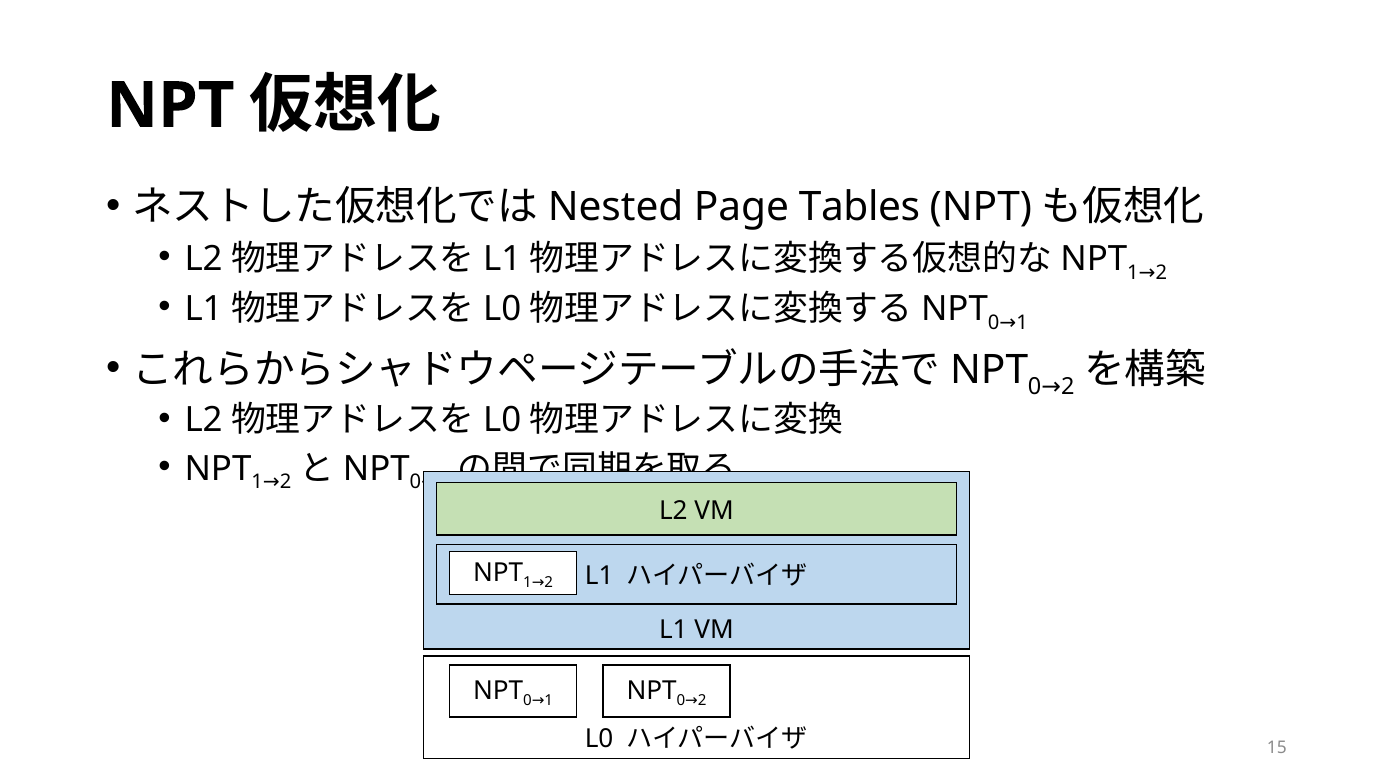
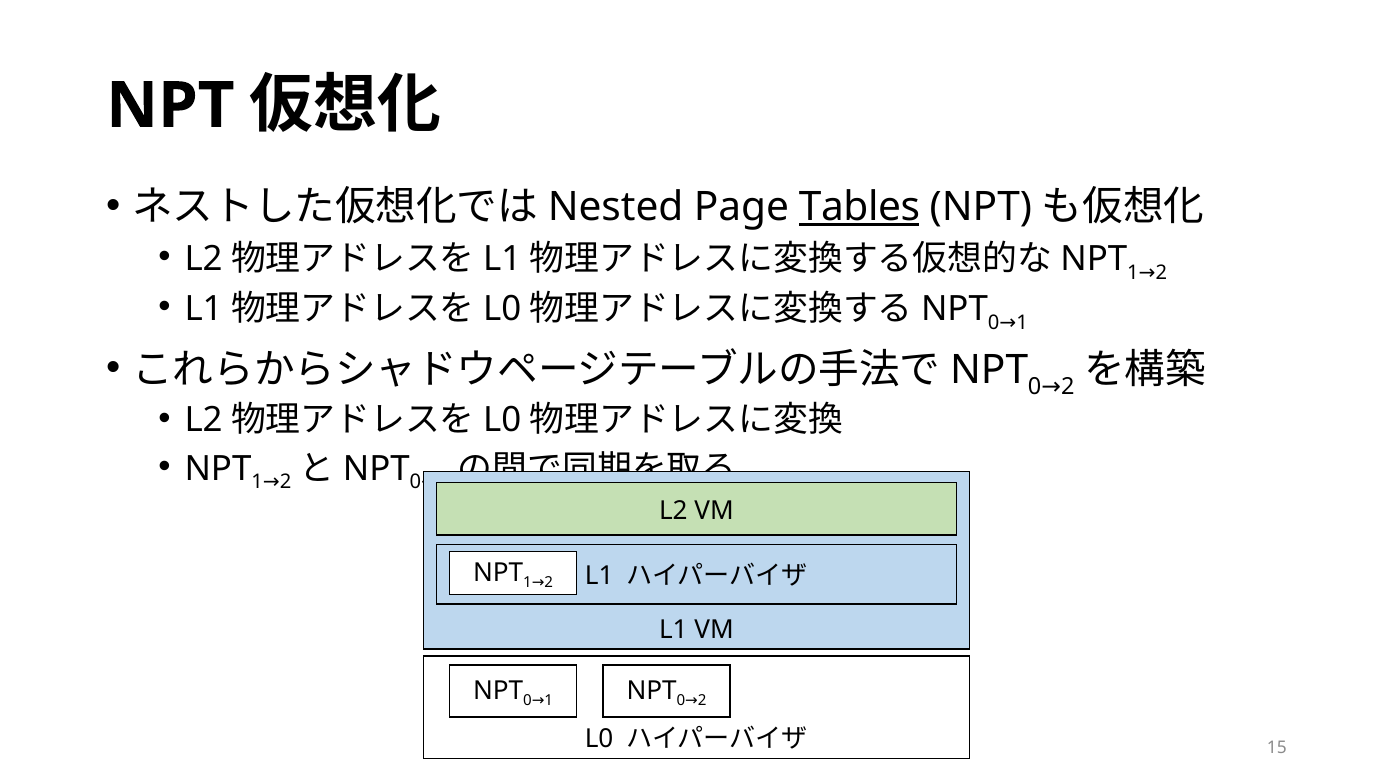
Tables underline: none -> present (859, 207)
